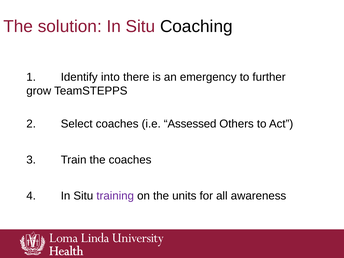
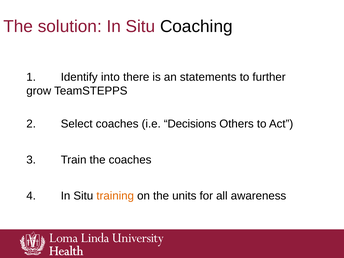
emergency: emergency -> statements (208, 77)
Assessed: Assessed -> Decisions (190, 124)
training colour: purple -> orange (115, 196)
